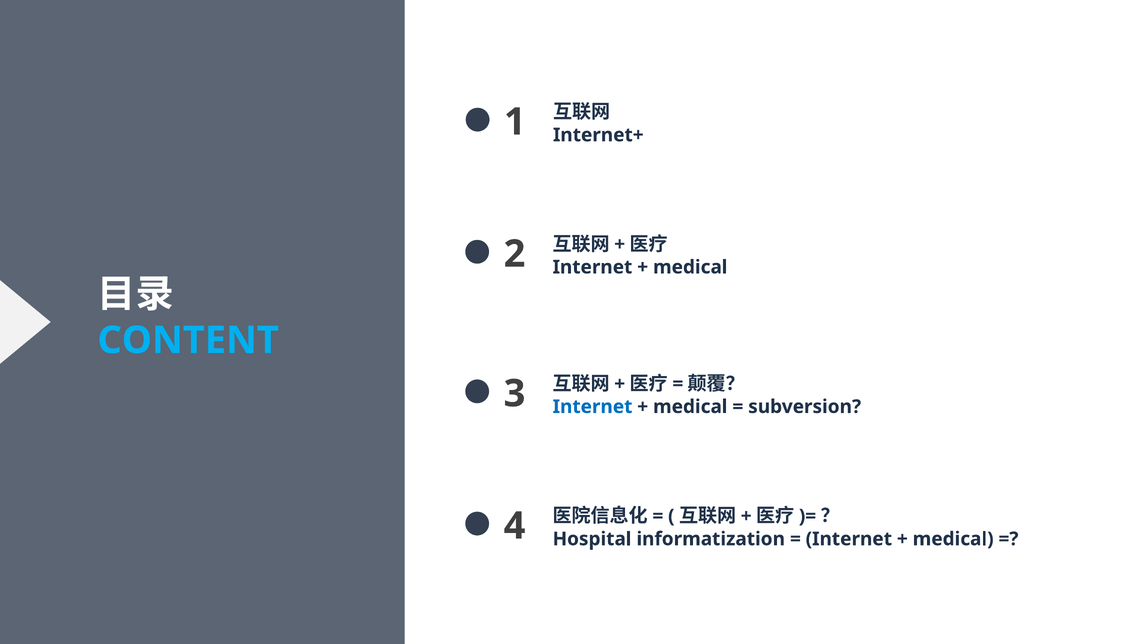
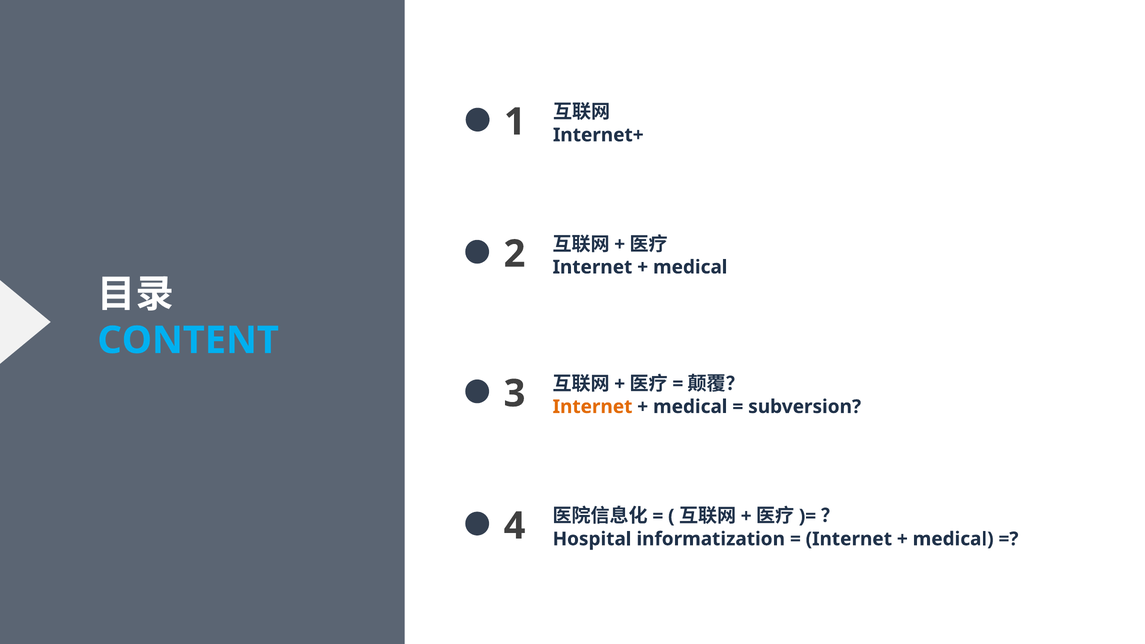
Internet colour: blue -> orange (593, 407)
